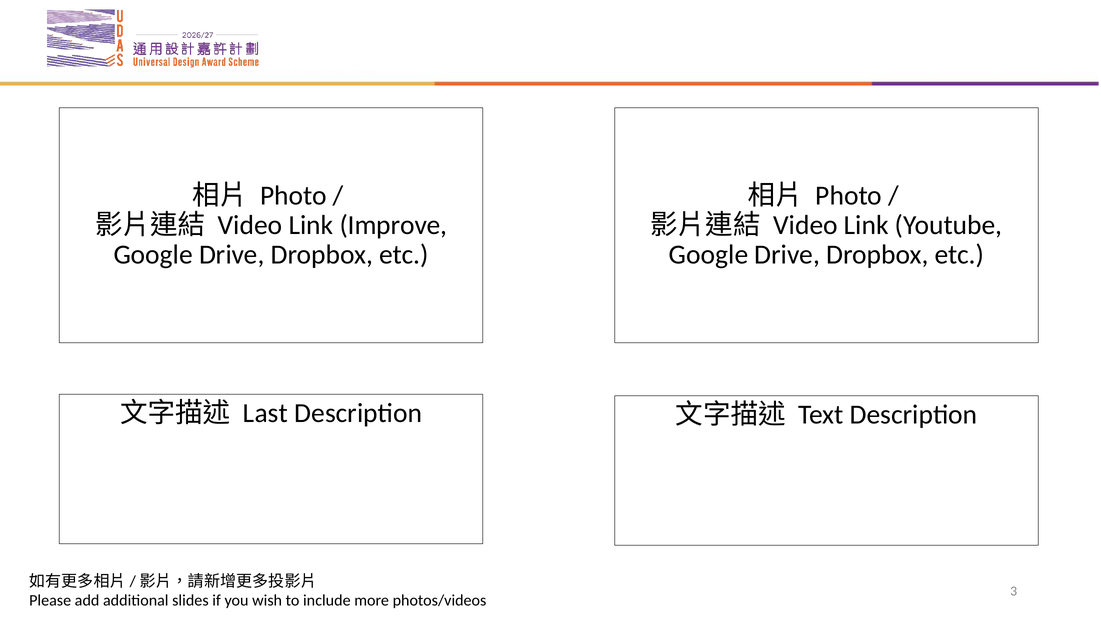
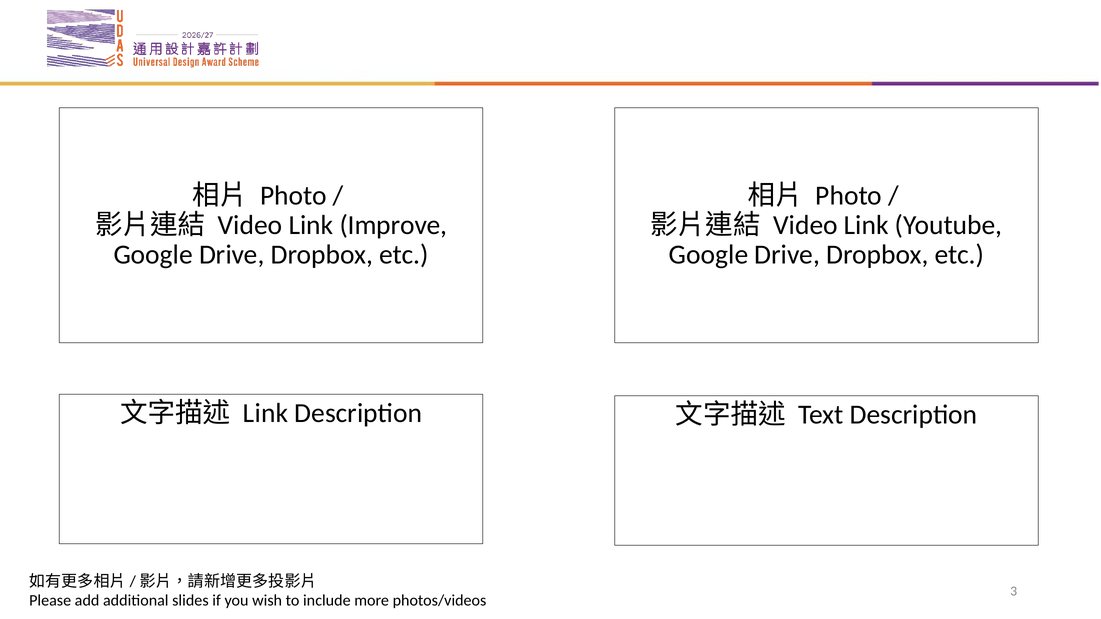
Last: Last -> Link (266, 413)
